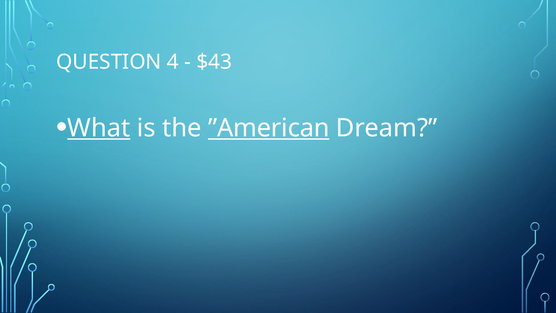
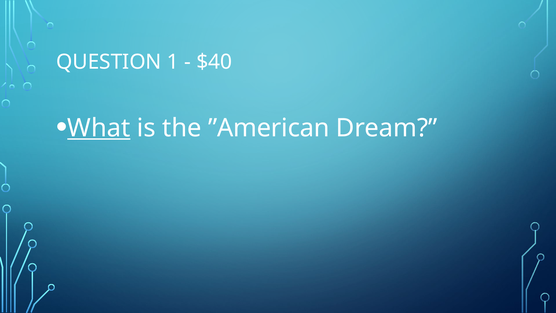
4: 4 -> 1 (173, 62)
$43: $43 -> $40 (214, 62)
”American underline: present -> none (269, 128)
